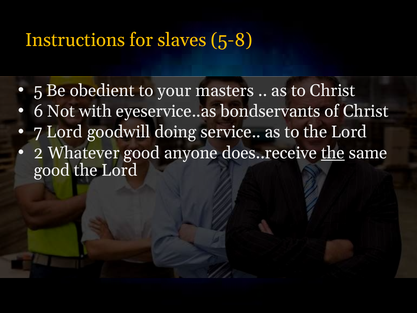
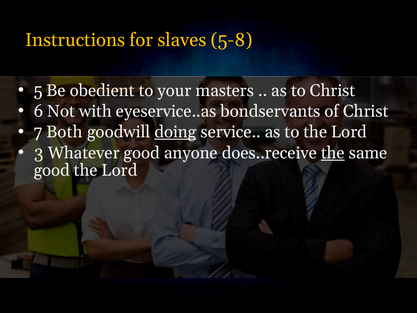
7 Lord: Lord -> Both (65, 132)
doing underline: none -> present (175, 132)
2: 2 -> 3 (39, 153)
